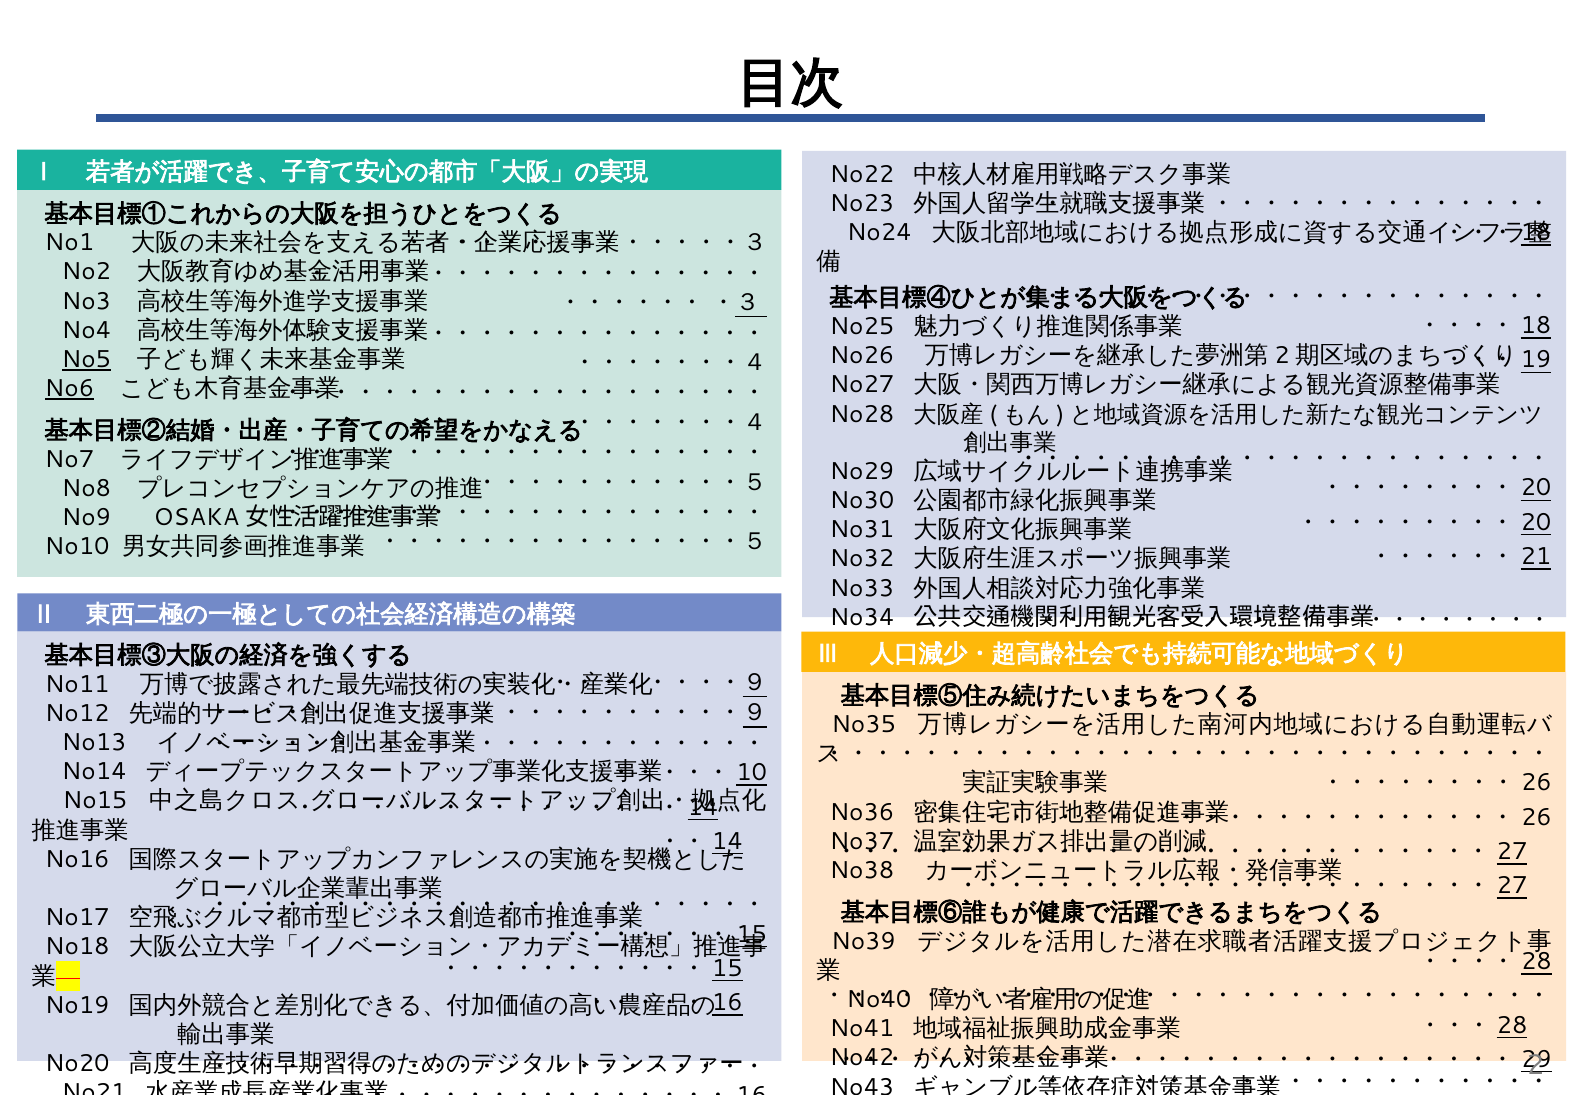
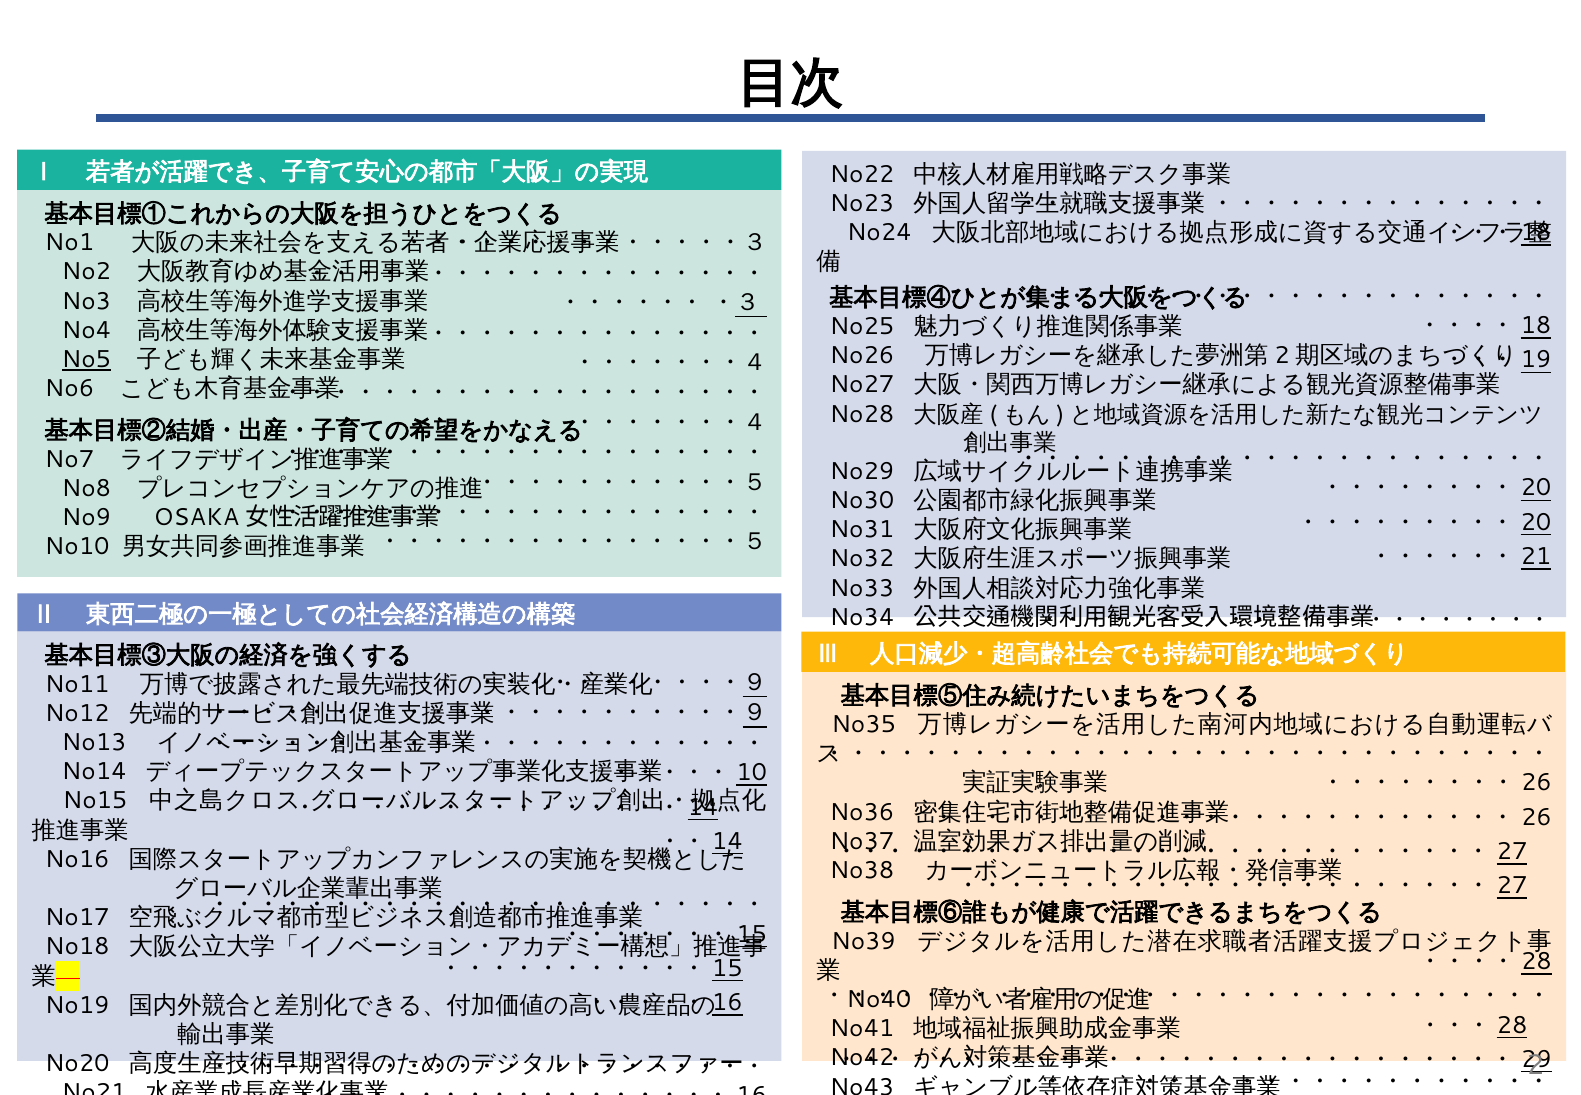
No6 underline: present -> none (69, 388)
